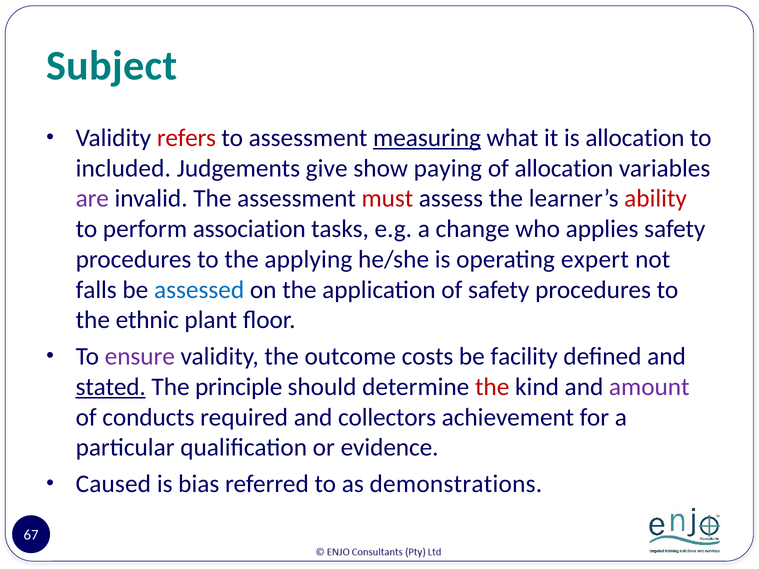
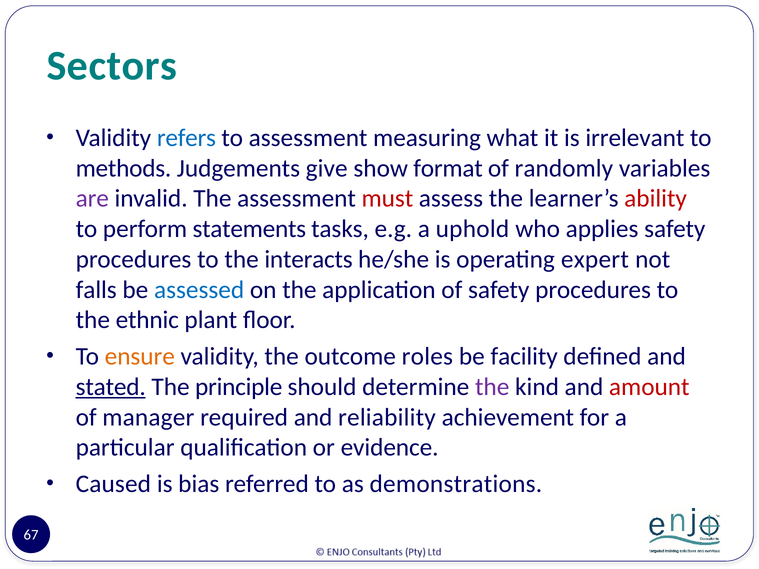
Subject: Subject -> Sectors (112, 66)
refers colour: red -> blue (186, 138)
measuring underline: present -> none (427, 138)
is allocation: allocation -> irrelevant (635, 138)
included: included -> methods (123, 168)
paying: paying -> format (448, 168)
of allocation: allocation -> randomly (564, 168)
association: association -> statements (249, 229)
change: change -> uphold (472, 229)
applying: applying -> interacts (309, 259)
ensure colour: purple -> orange (140, 357)
costs: costs -> roles (427, 357)
the colour: red -> purple (492, 387)
amount colour: purple -> red (649, 387)
conducts: conducts -> manager (148, 417)
collectors: collectors -> reliability (387, 417)
